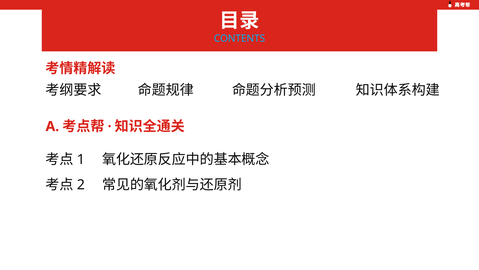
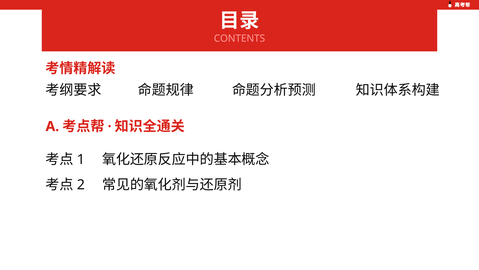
CONTENTS colour: light blue -> pink (239, 38)
